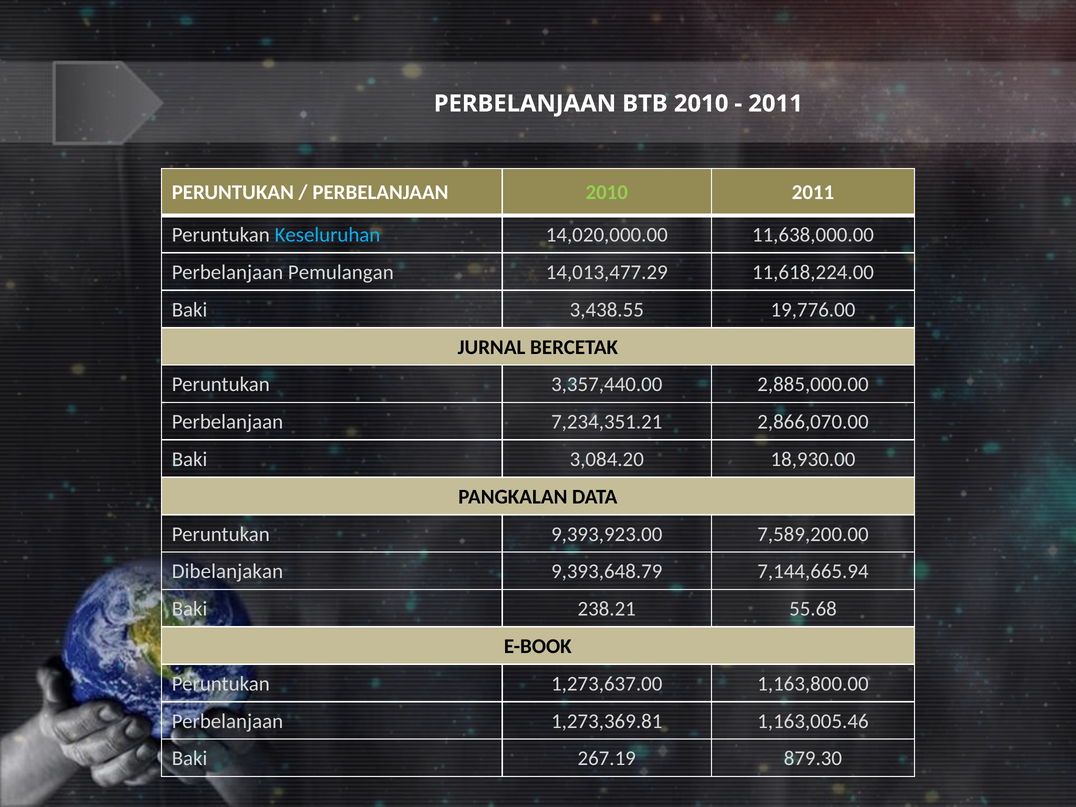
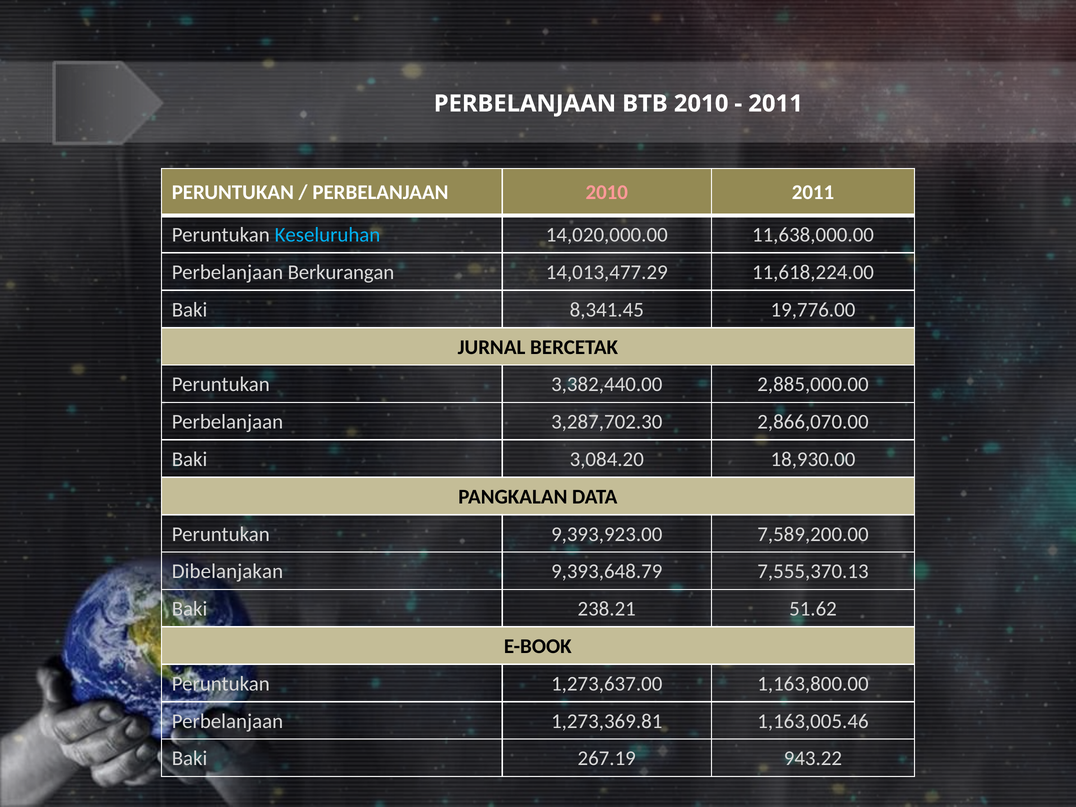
2010 colour: light green -> pink (607, 192)
Pemulangan: Pemulangan -> Berkurangan (341, 272)
3,438.55: 3,438.55 -> 8,341.45 (607, 310)
3,357,440.00: 3,357,440.00 -> 3,382,440.00 (607, 385)
7,234,351.21: 7,234,351.21 -> 3,287,702.30 (607, 422)
7,144,665.94: 7,144,665.94 -> 7,555,370.13 (813, 572)
55.68: 55.68 -> 51.62 (813, 609)
879.30: 879.30 -> 943.22 (813, 759)
